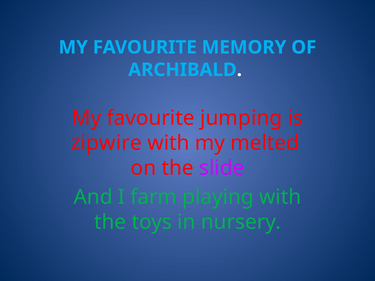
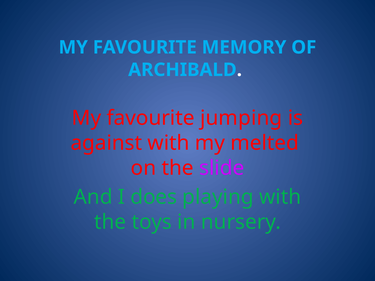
zipwire: zipwire -> against (106, 143)
farm: farm -> does (154, 197)
